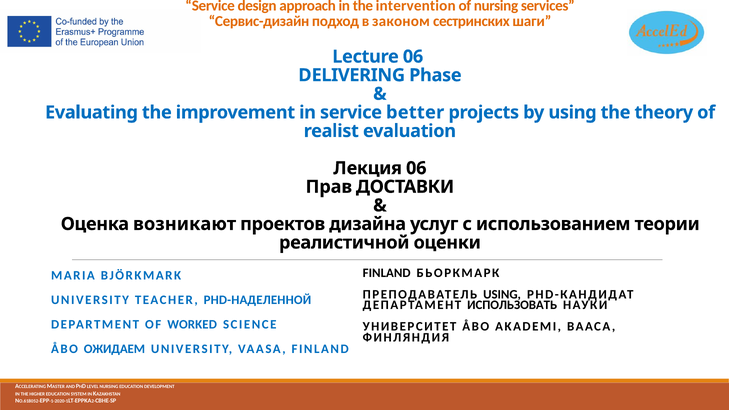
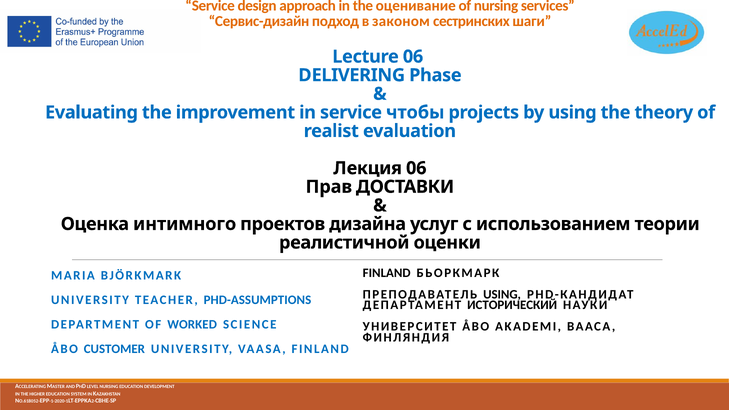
intervention: intervention -> оценивание (416, 6)
better: better -> чтобы (415, 112)
возникают: возникают -> интимного (185, 224)
PHD-НАДЕЛЕННОЙ: PHD-НАДЕЛЕННОЙ -> PHD-ASSUMPTIONS (257, 300)
ИСПОЛЬЗОВАТЬ: ИСПОЛЬЗОВАТЬ -> ИСТОРИЧЕСКИЙ (512, 305)
ОЖИДАЕМ: ОЖИДАЕМ -> CUSTOMER (114, 349)
